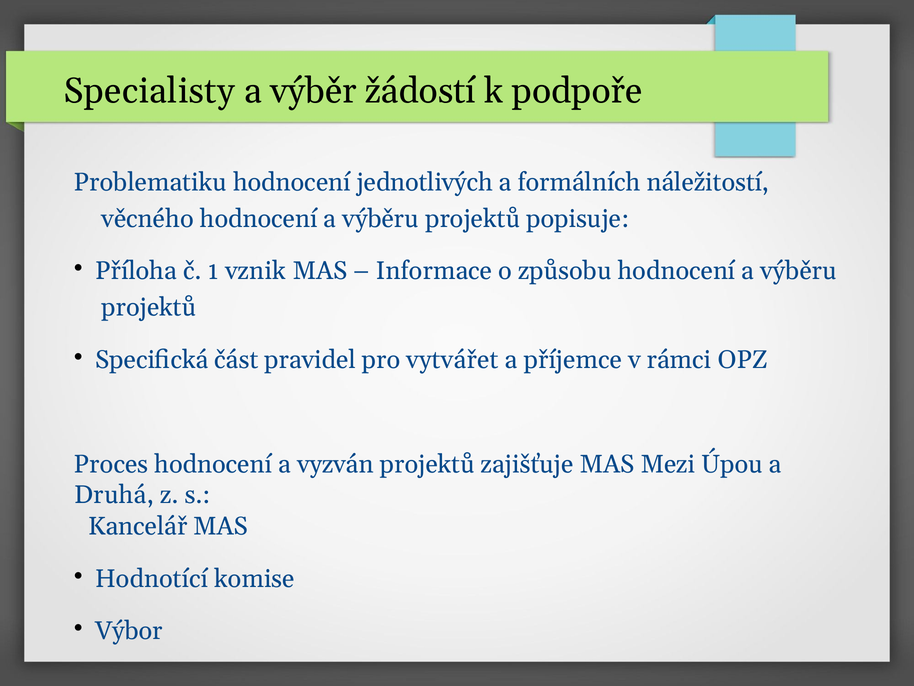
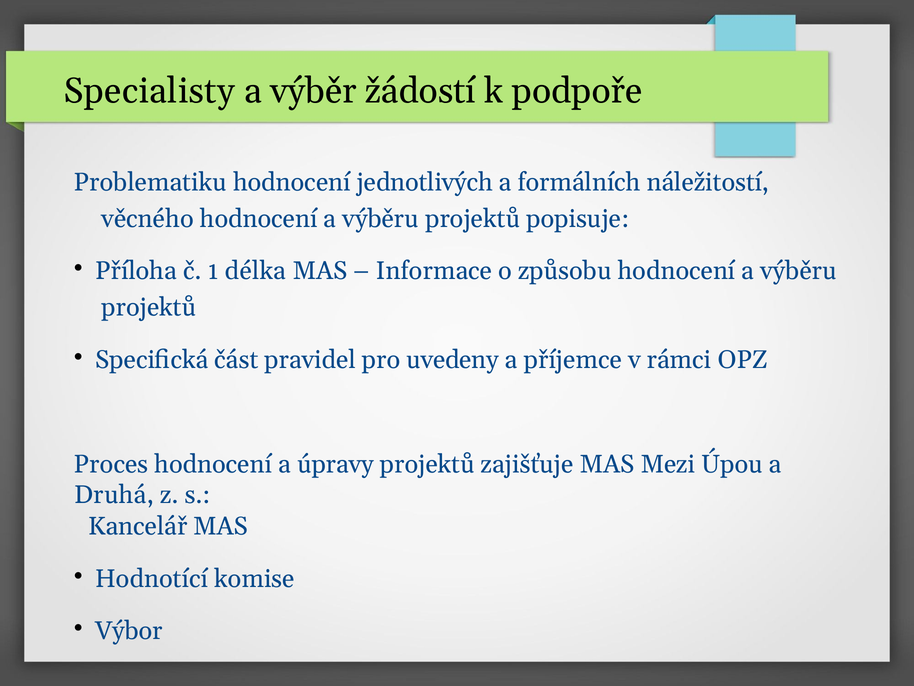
vznik: vznik -> délka (255, 271)
vytvářet: vytvářet -> uvedeny (453, 359)
vyzván: vyzván -> úpravy (335, 464)
